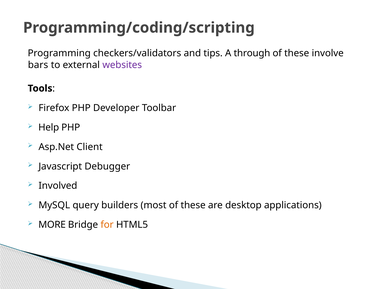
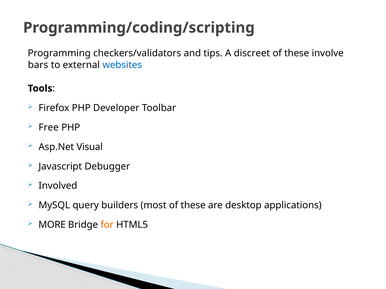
through: through -> discreet (252, 53)
websites colour: purple -> blue (122, 65)
Help: Help -> Free (49, 128)
Client: Client -> Visual (90, 147)
